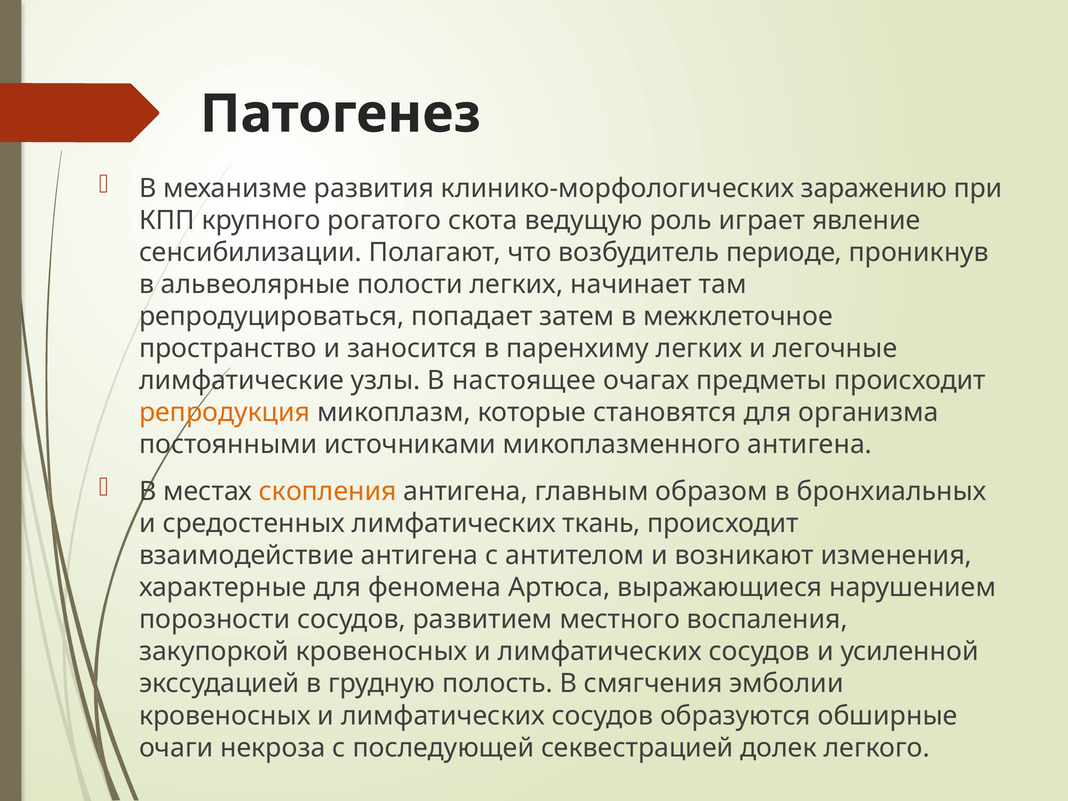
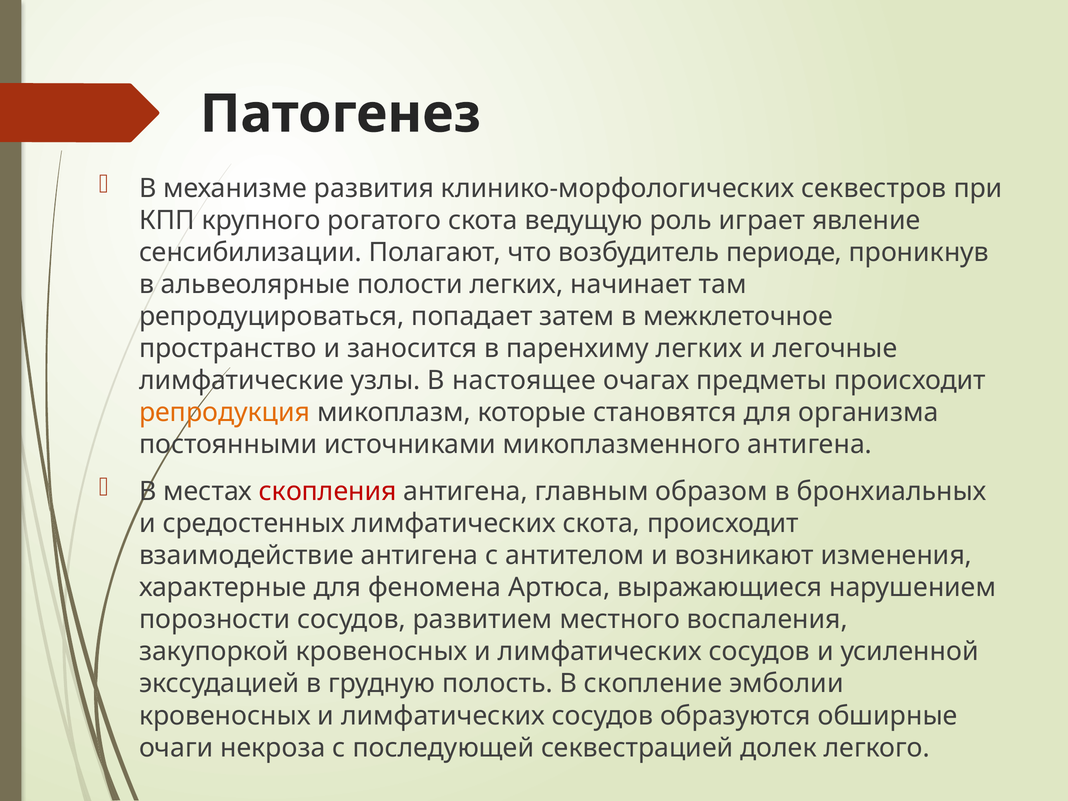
заражению: заражению -> секвестров (874, 188)
скопления colour: orange -> red (328, 491)
лимфатических ткань: ткань -> скота (601, 523)
смягчения: смягчения -> скопление (653, 684)
